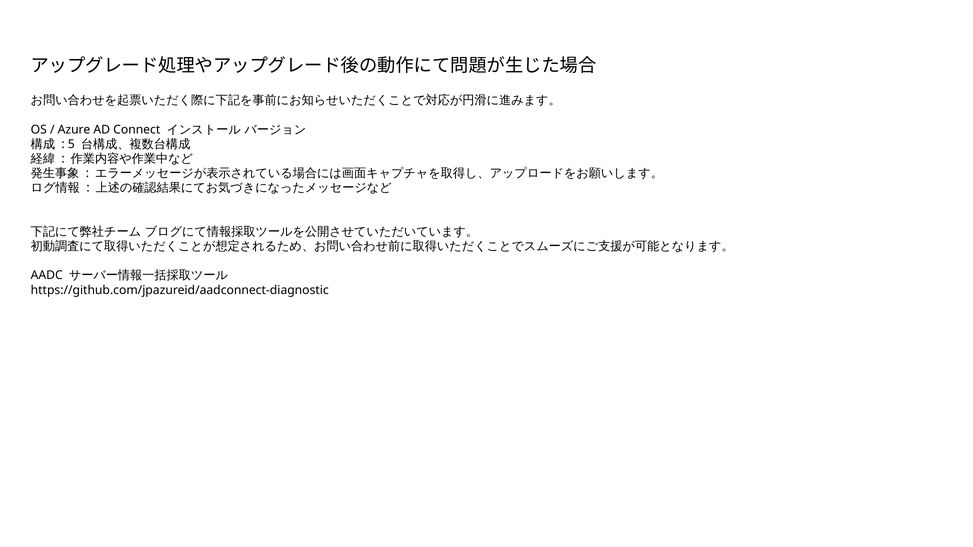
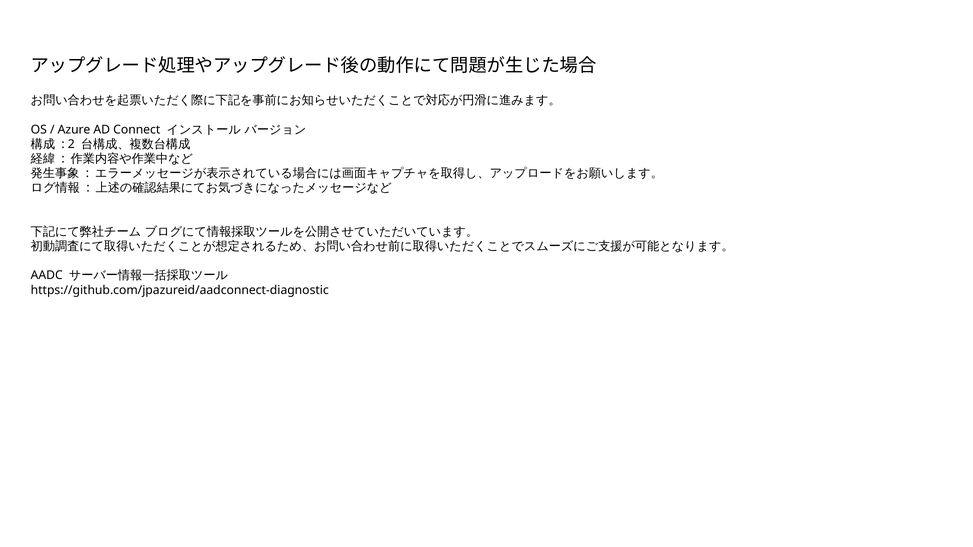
5: 5 -> 2 (71, 144)
